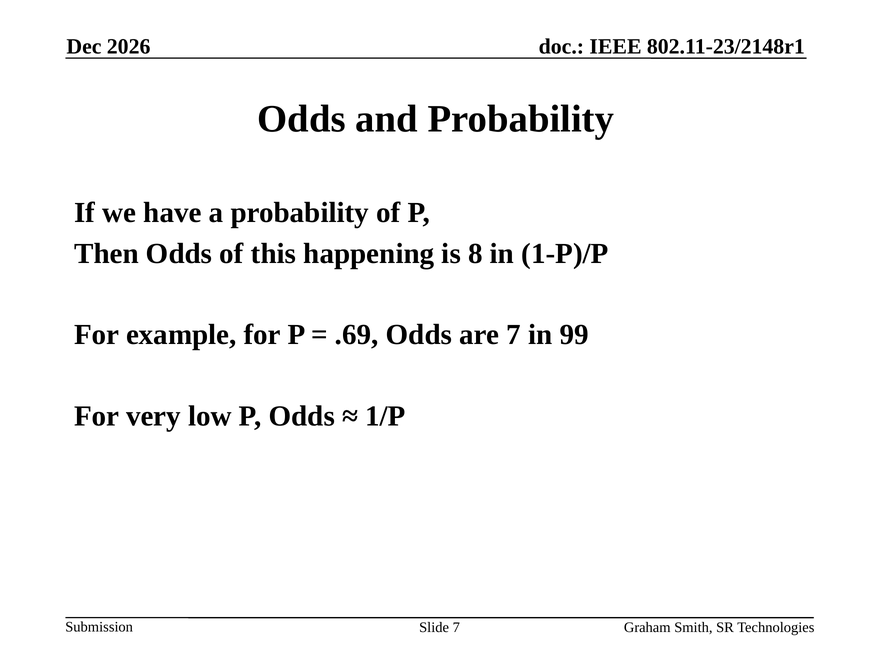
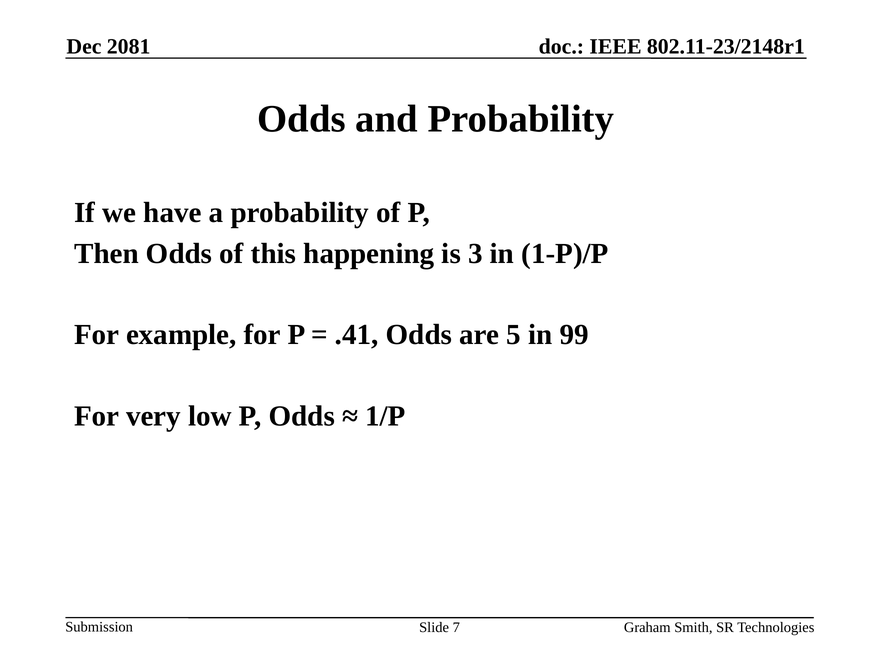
2026: 2026 -> 2081 (129, 47)
8: 8 -> 3 (475, 253)
.69: .69 -> .41 (357, 335)
are 7: 7 -> 5 (514, 335)
